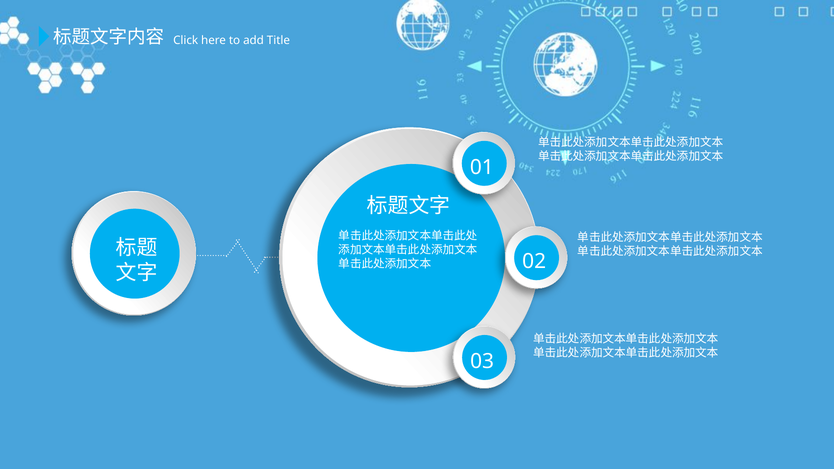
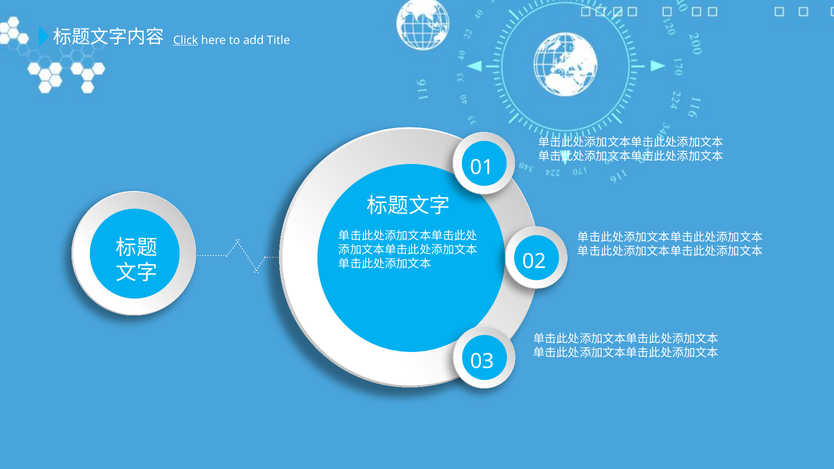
Click underline: none -> present (186, 40)
